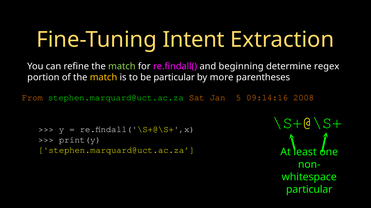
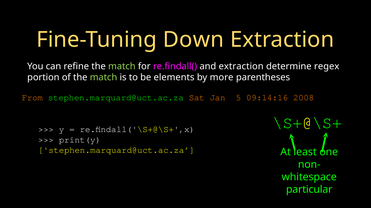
Intent: Intent -> Down (193, 40)
and beginning: beginning -> extraction (241, 67)
match colour: yellow -> light green (104, 78)
be particular: particular -> elements (174, 78)
